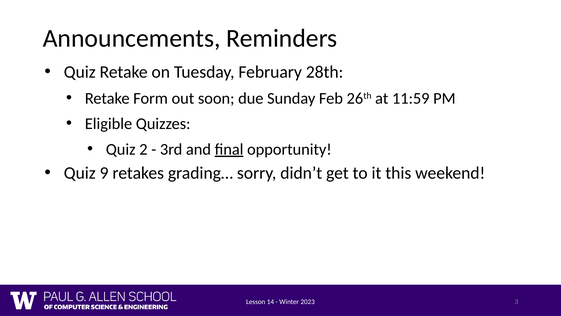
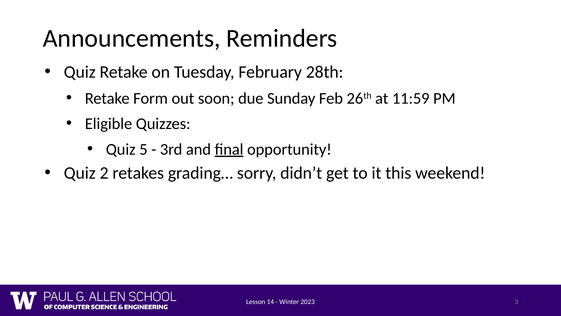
2: 2 -> 5 (143, 149)
9: 9 -> 2 (104, 173)
